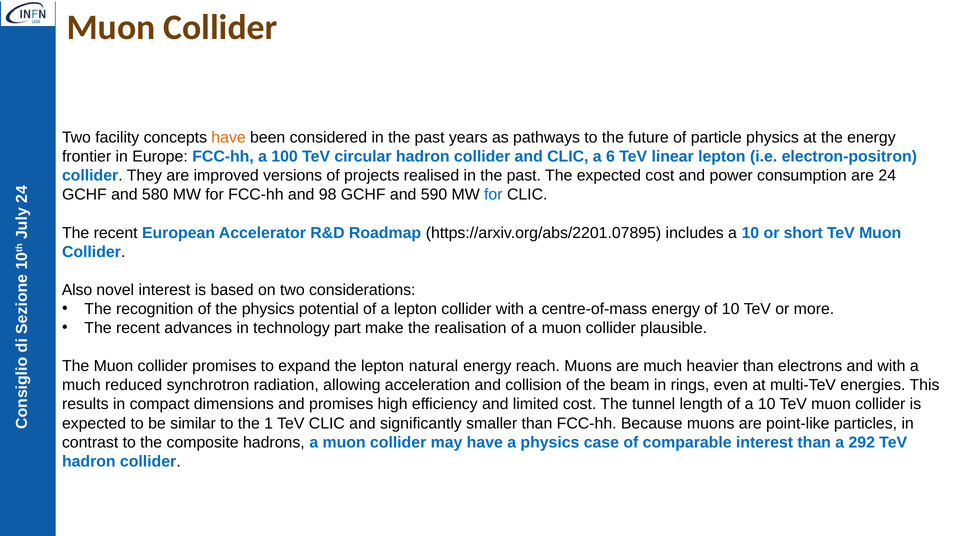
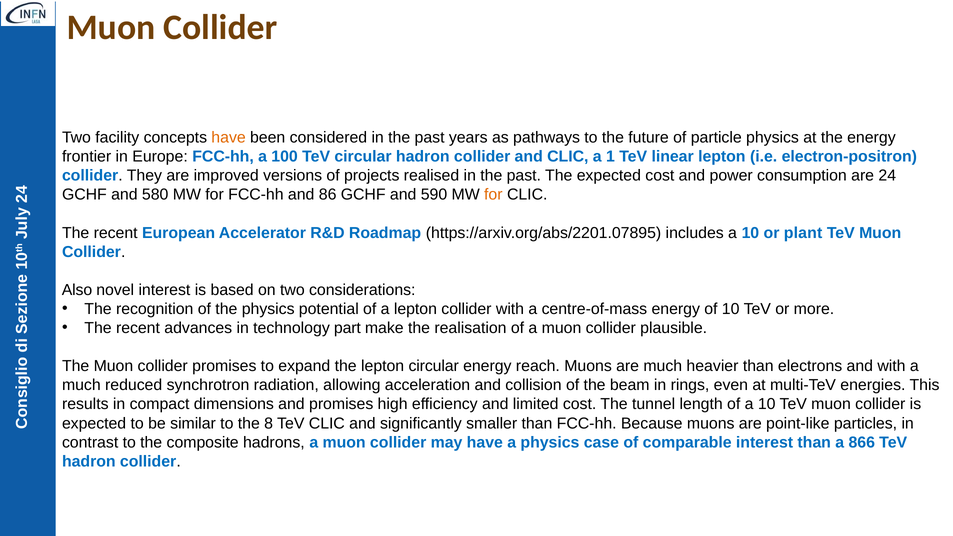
a 6: 6 -> 1 (610, 157)
98: 98 -> 86 (328, 195)
for colour: blue -> orange (493, 195)
short: short -> plant (803, 233)
lepton natural: natural -> circular (434, 366)
the 1: 1 -> 8 (269, 423)
292: 292 -> 866 (862, 442)
